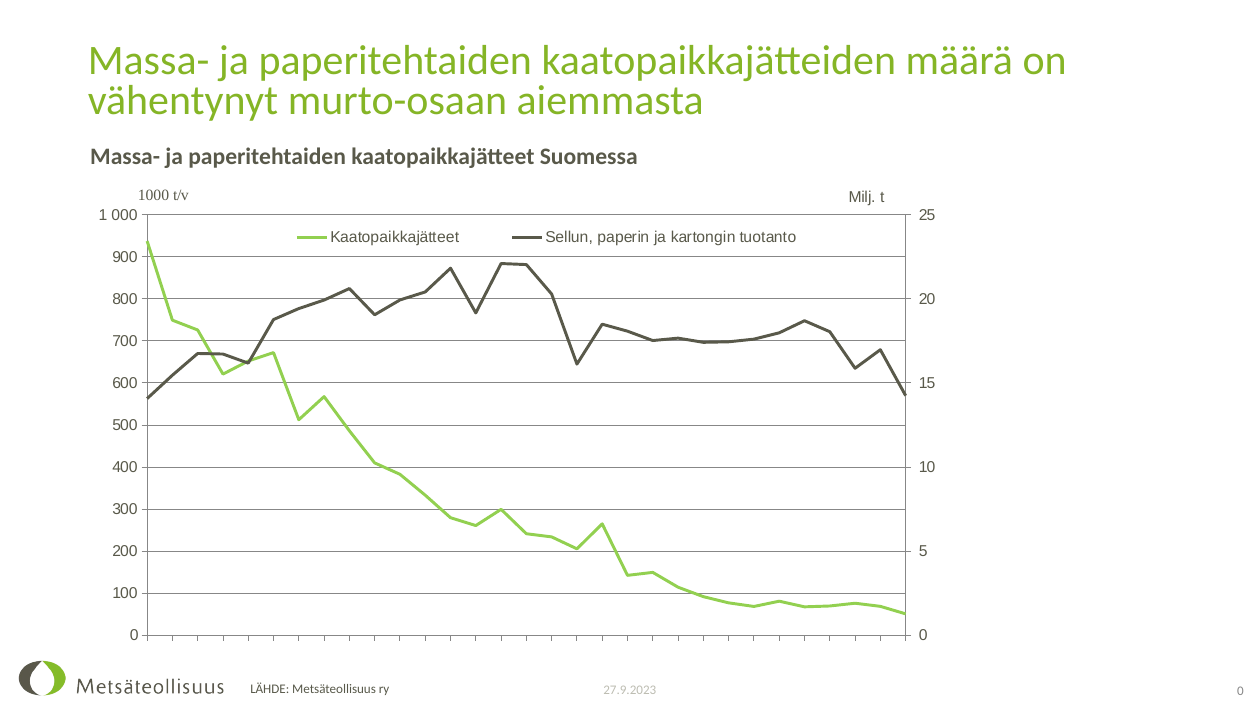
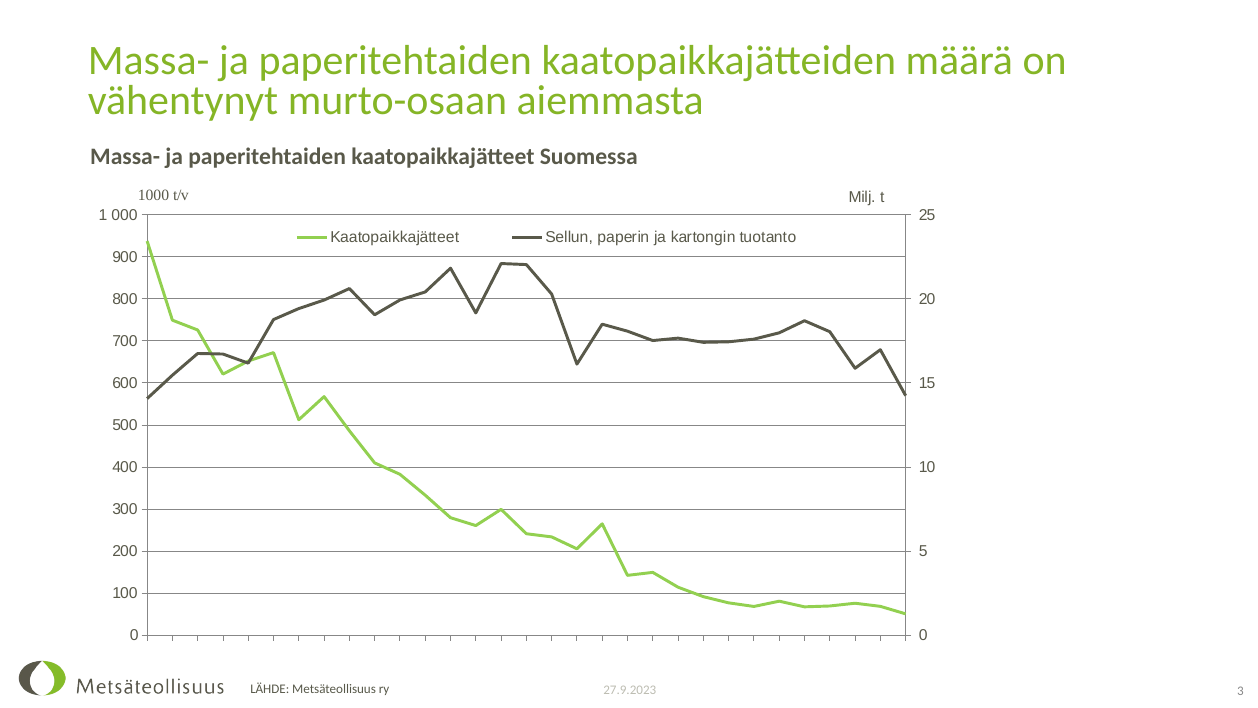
0: 0 -> 3 (1240, 690)
